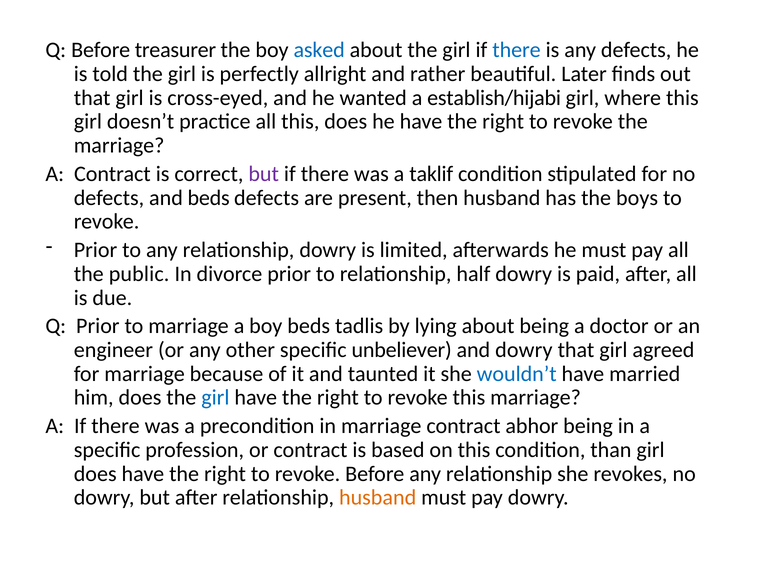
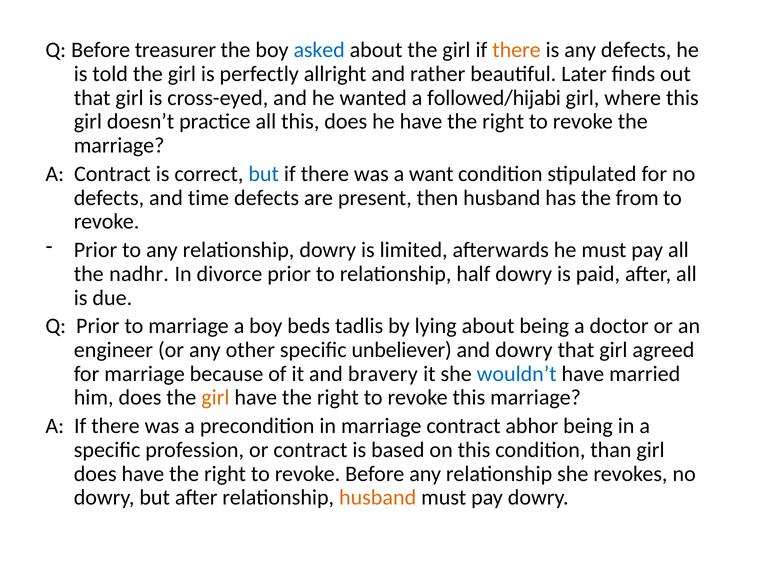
there colour: blue -> orange (517, 50)
establish/hijabi: establish/hijabi -> followed/hijabi (494, 98)
but colour: purple -> blue (264, 174)
taklif: taklif -> want (431, 174)
and beds: beds -> time (209, 198)
boys: boys -> from (637, 198)
public: public -> nadhr (139, 274)
taunted: taunted -> bravery (383, 374)
girl colour: blue -> orange (215, 397)
